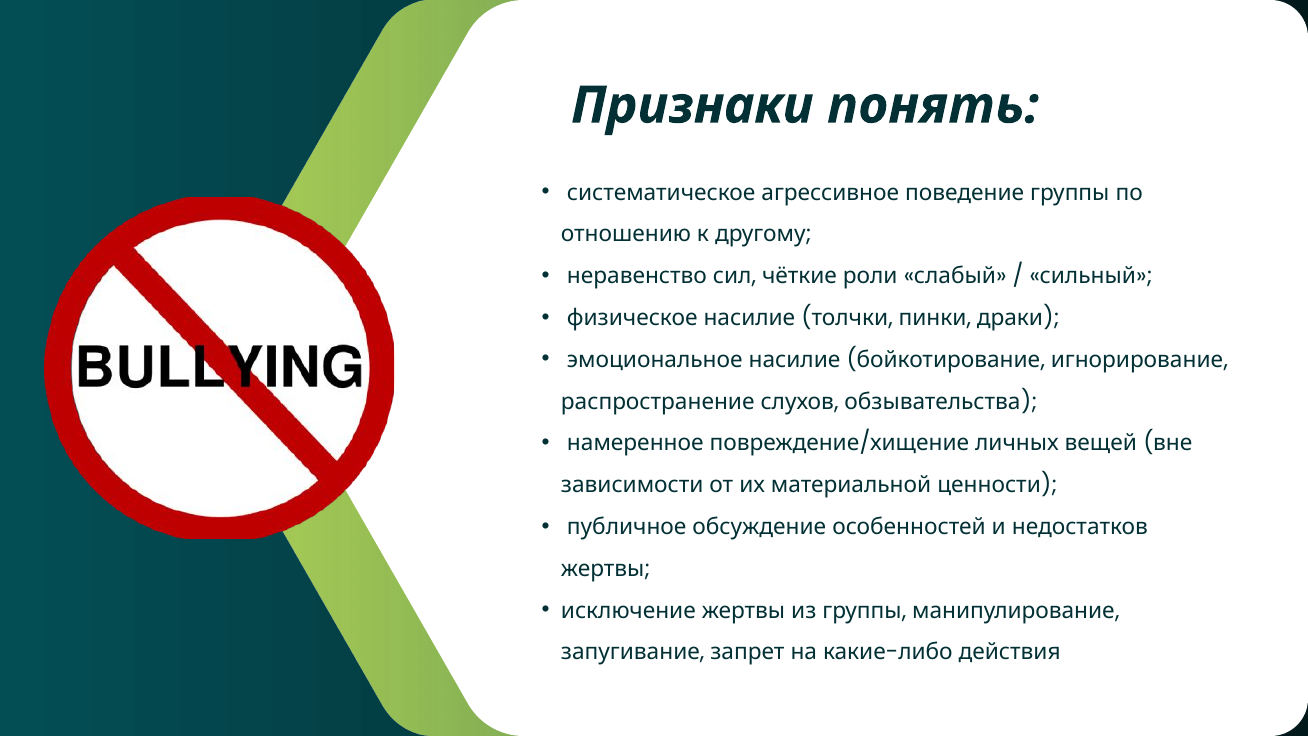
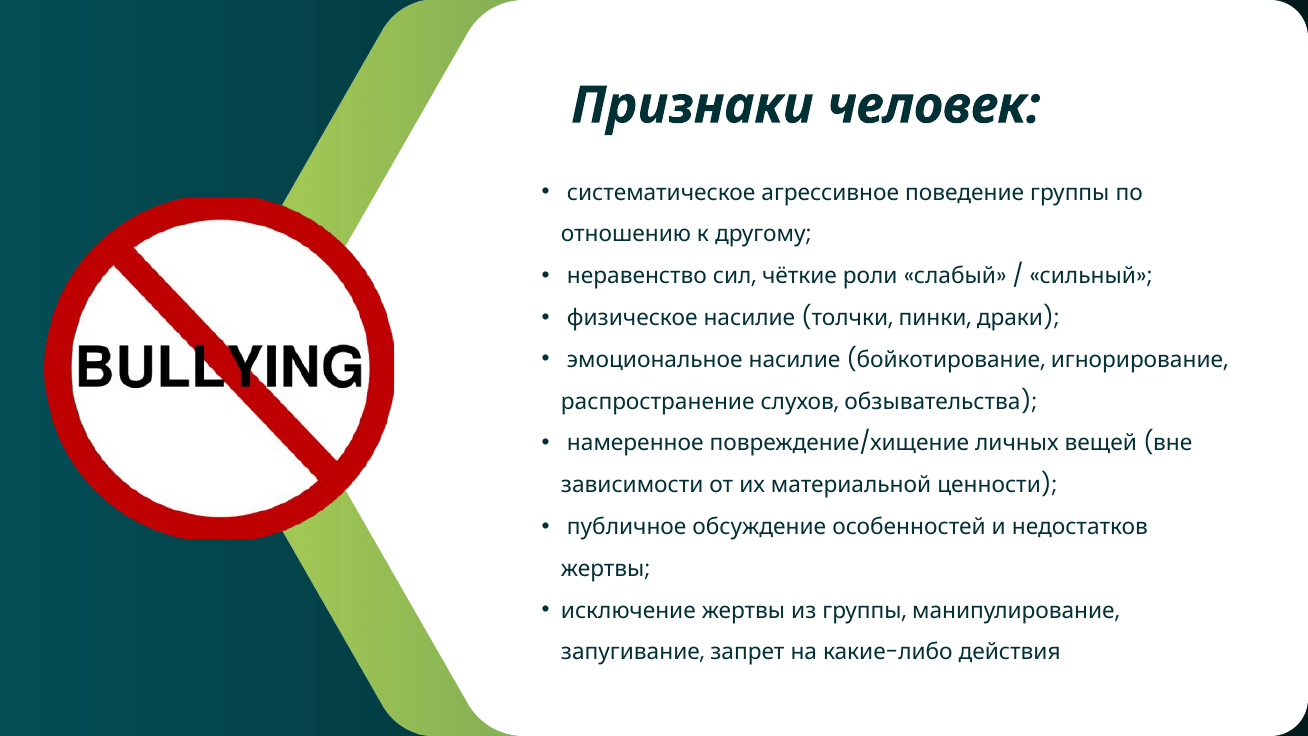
понять: понять -> человек (934, 106)
